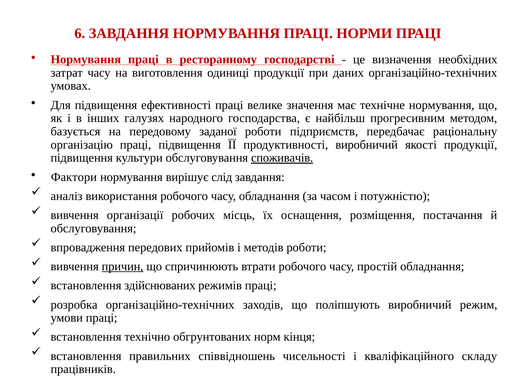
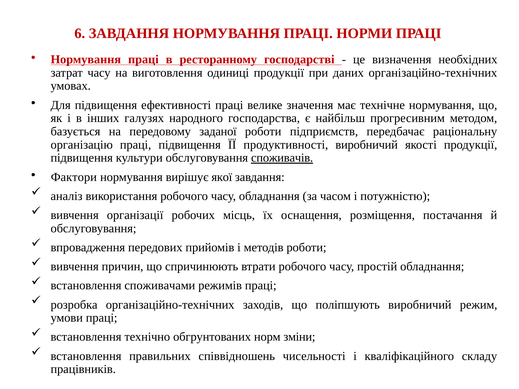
слід: слід -> якої (222, 177)
причин underline: present -> none (123, 267)
здійснюваних: здійснюваних -> споживачами (160, 286)
кінця: кінця -> зміни (299, 337)
